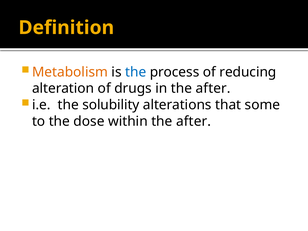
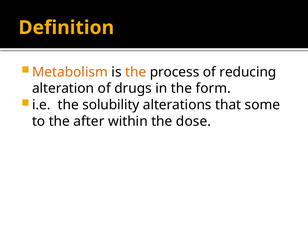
the colour: blue -> orange (136, 72)
in the after: after -> form (213, 88)
dose: dose -> after (89, 121)
within the after: after -> dose (194, 121)
